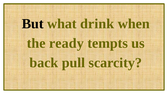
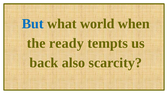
But colour: black -> blue (33, 24)
drink: drink -> world (97, 24)
pull: pull -> also (73, 63)
